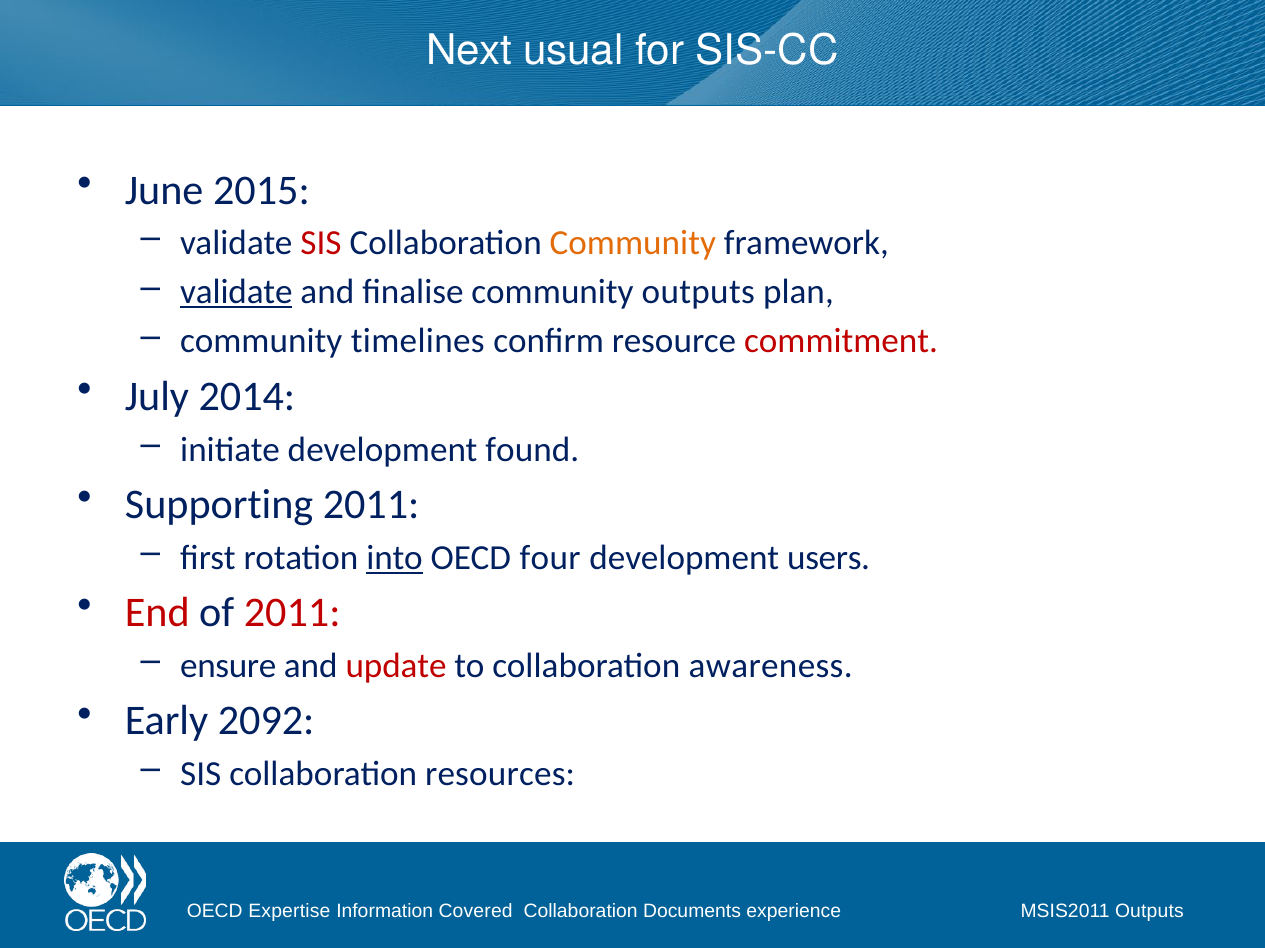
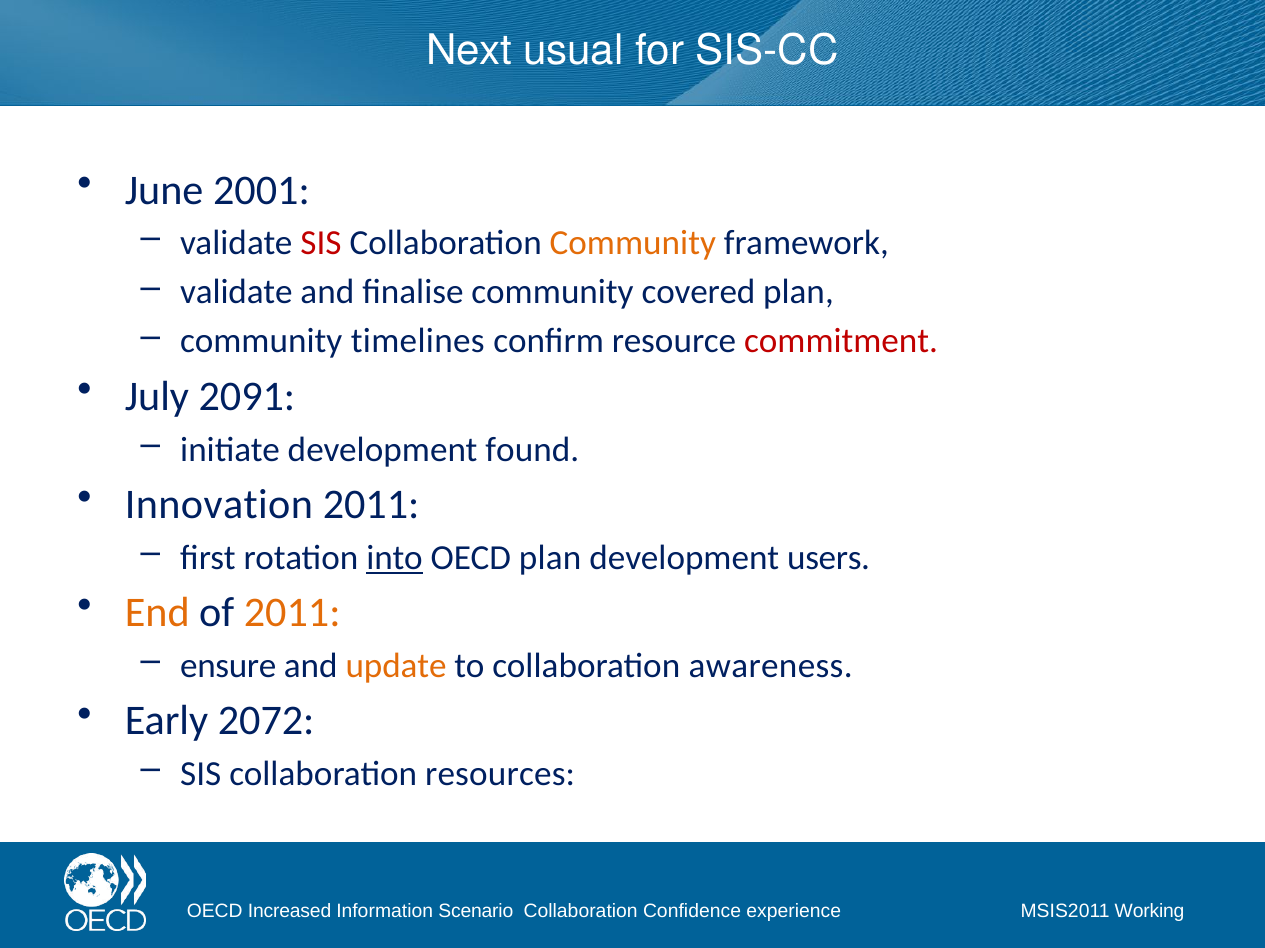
2015: 2015 -> 2001 (261, 190)
validate underline: present -> none (236, 292)
community outputs: outputs -> covered (699, 292)
2014: 2014 -> 2091 (247, 397)
Supporting: Supporting -> Innovation (219, 505)
OECD four: four -> plan (550, 558)
End colour: red -> orange (157, 613)
2011 colour: red -> orange (292, 613)
update colour: red -> orange (396, 666)
2092: 2092 -> 2072 (266, 722)
Expertise: Expertise -> Increased (290, 912)
Covered: Covered -> Scenario (476, 912)
Documents: Documents -> Confidence (692, 912)
MSIS2011 Outputs: Outputs -> Working (1150, 912)
